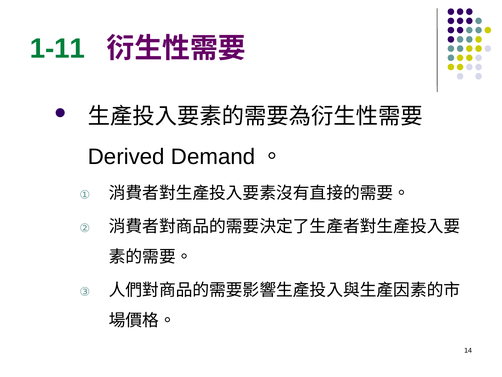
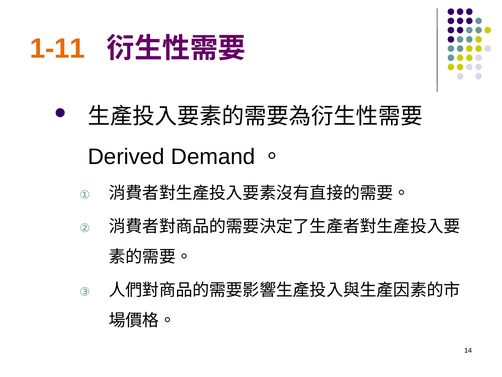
1-11 colour: green -> orange (57, 48)
